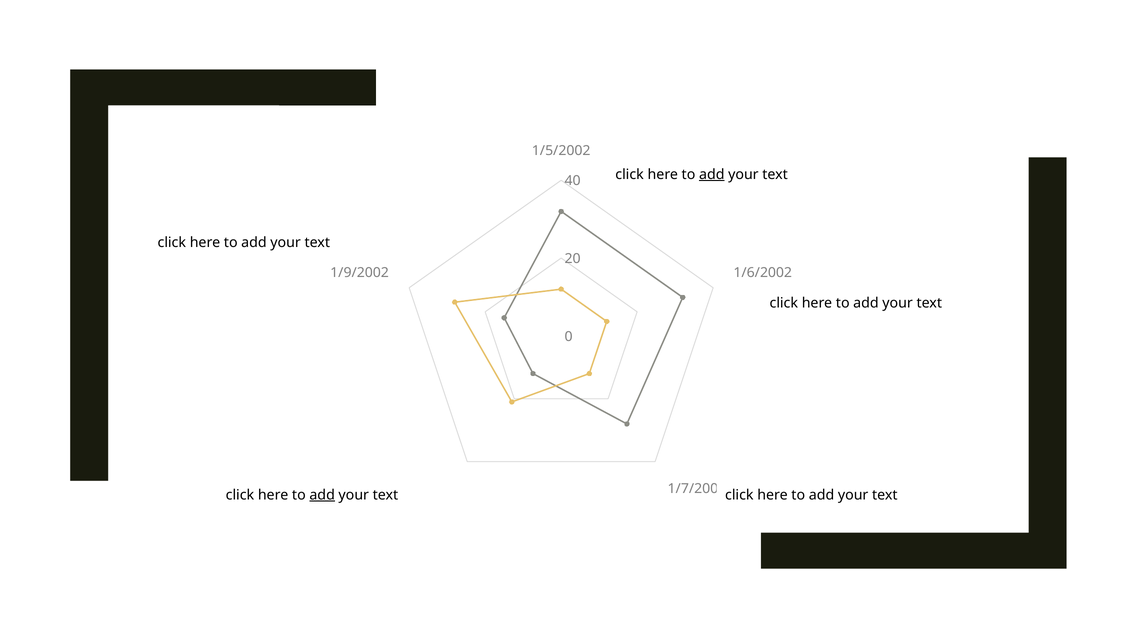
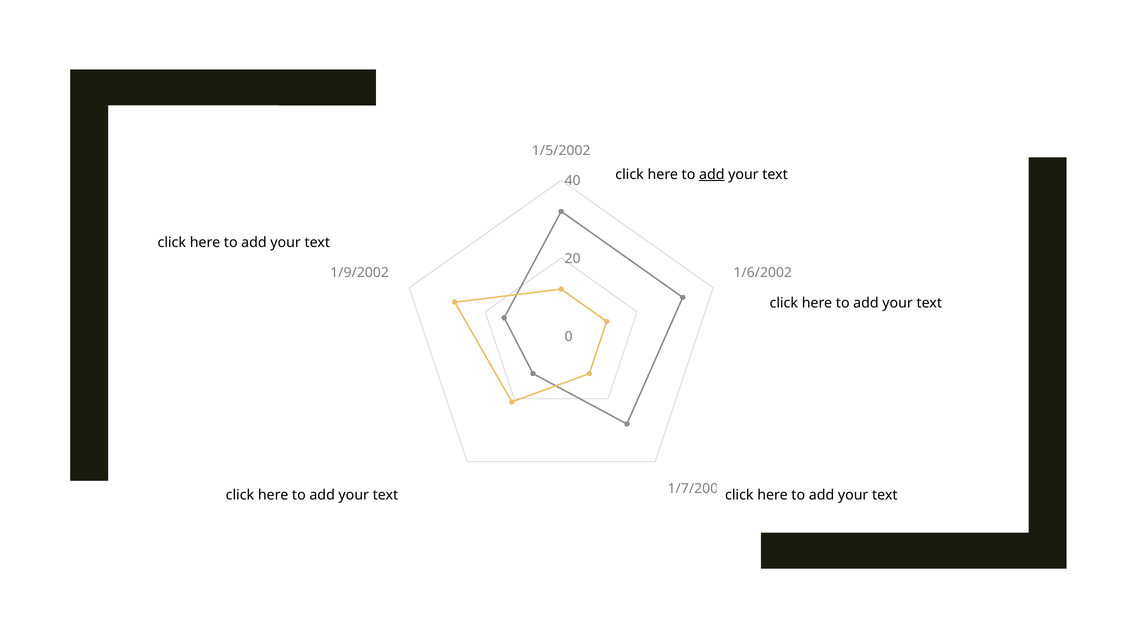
add underline: present -> none (322, 495)
